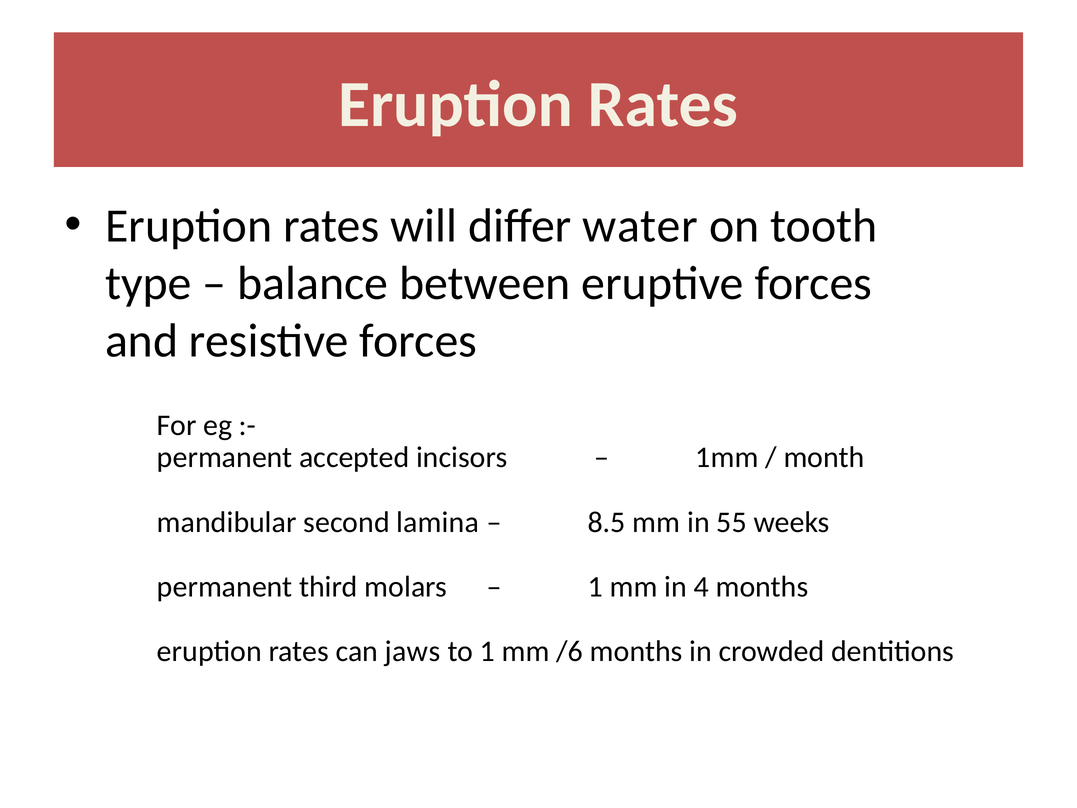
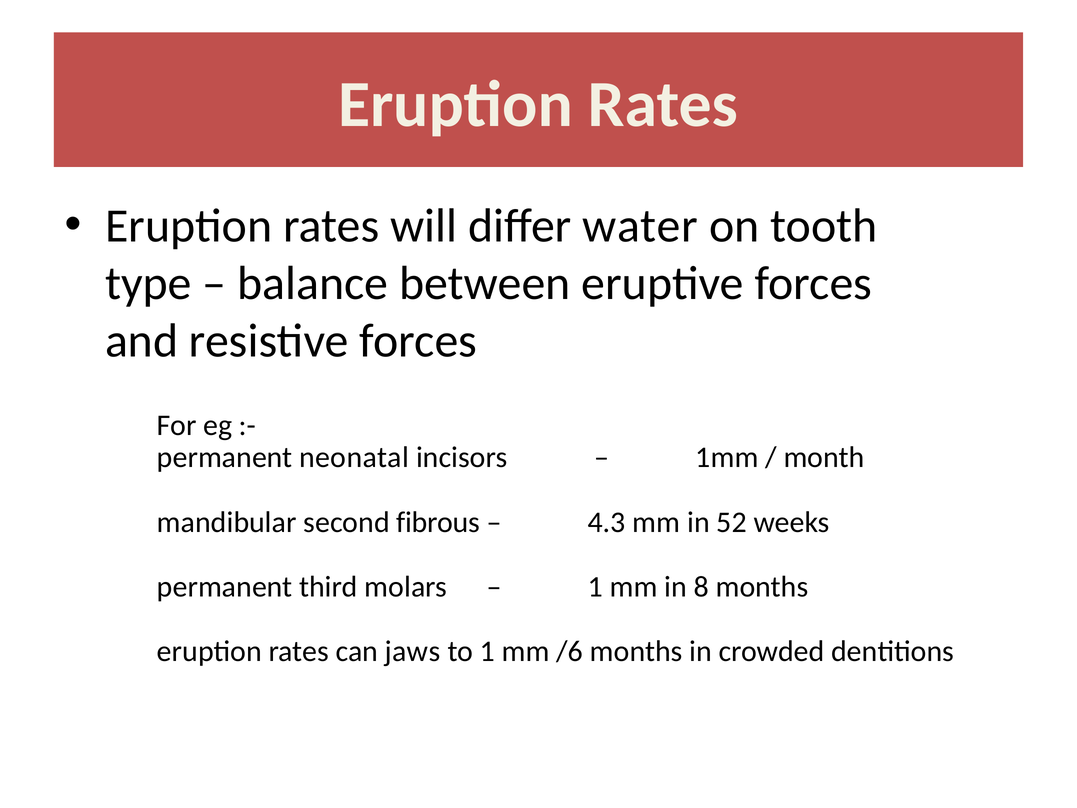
accepted: accepted -> neonatal (354, 457)
lamina: lamina -> fibrous (438, 522)
8.5: 8.5 -> 4.3 (607, 522)
55: 55 -> 52 (732, 522)
4: 4 -> 8 (701, 587)
